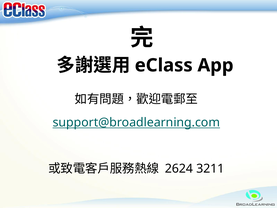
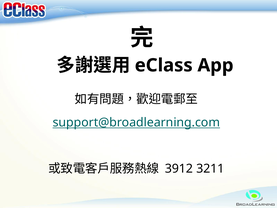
2624: 2624 -> 3912 (179, 168)
